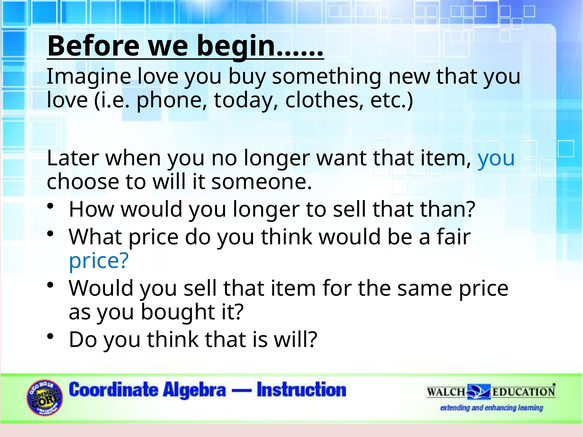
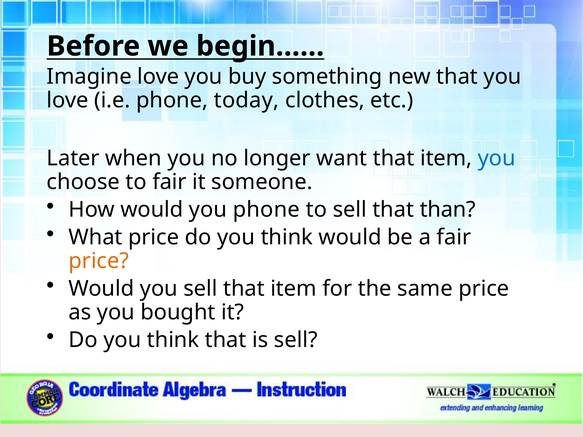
to will: will -> fair (169, 182)
you longer: longer -> phone (266, 210)
price colour: blue -> orange (99, 261)
is will: will -> sell (296, 340)
